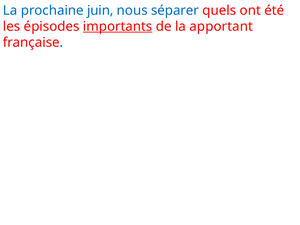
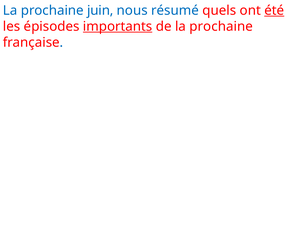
séparer: séparer -> résumé (175, 10)
été underline: none -> present (274, 10)
de la apportant: apportant -> prochaine (221, 26)
